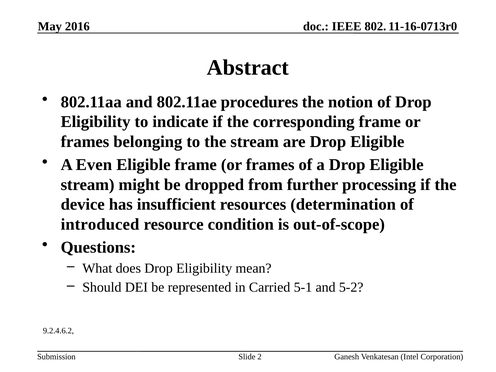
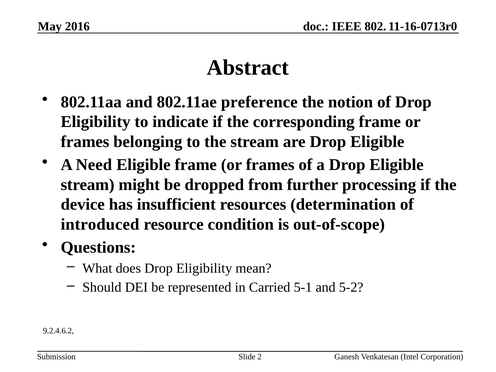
procedures: procedures -> preference (259, 102)
Even: Even -> Need (94, 165)
